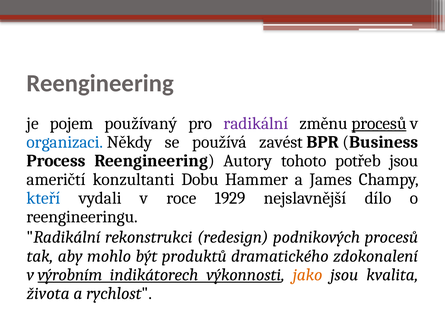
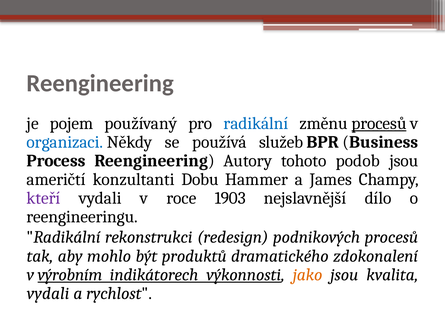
radikální colour: purple -> blue (256, 123)
zavést: zavést -> služeb (281, 142)
potřeb: potřeb -> podob (358, 161)
kteří colour: blue -> purple (44, 198)
1929: 1929 -> 1903 (230, 198)
života: života -> vydali (48, 293)
